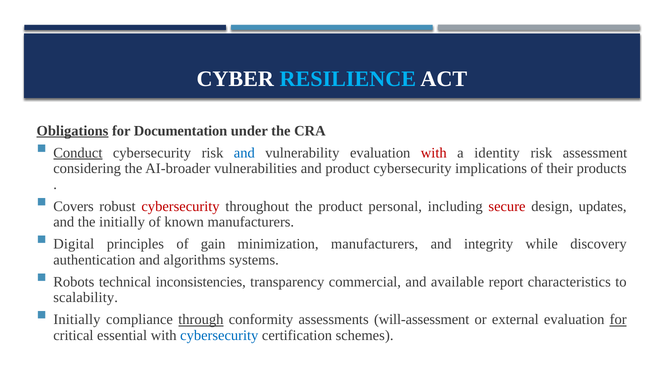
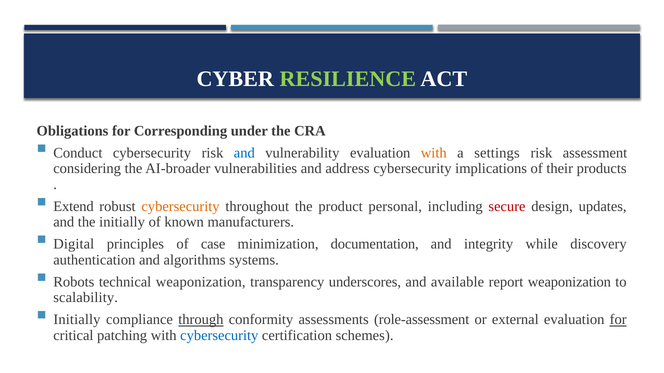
RESILIENCE colour: light blue -> light green (348, 79)
Obligations underline: present -> none (73, 131)
Documentation: Documentation -> Corresponding (181, 131)
Conduct underline: present -> none (78, 153)
with colour: red -> orange (434, 153)
identity: identity -> settings (497, 153)
and product: product -> address (348, 169)
Covers: Covers -> Extend (73, 207)
cybersecurity colour: red -> orange (181, 207)
gain: gain -> case (213, 244)
minimization manufacturers: manufacturers -> documentation (375, 244)
technical inconsistencies: inconsistencies -> weaponization (201, 282)
commercial: commercial -> underscores (365, 282)
report characteristics: characteristics -> weaponization (569, 282)
will-assessment: will-assessment -> role-assessment (422, 320)
essential: essential -> patching (122, 336)
